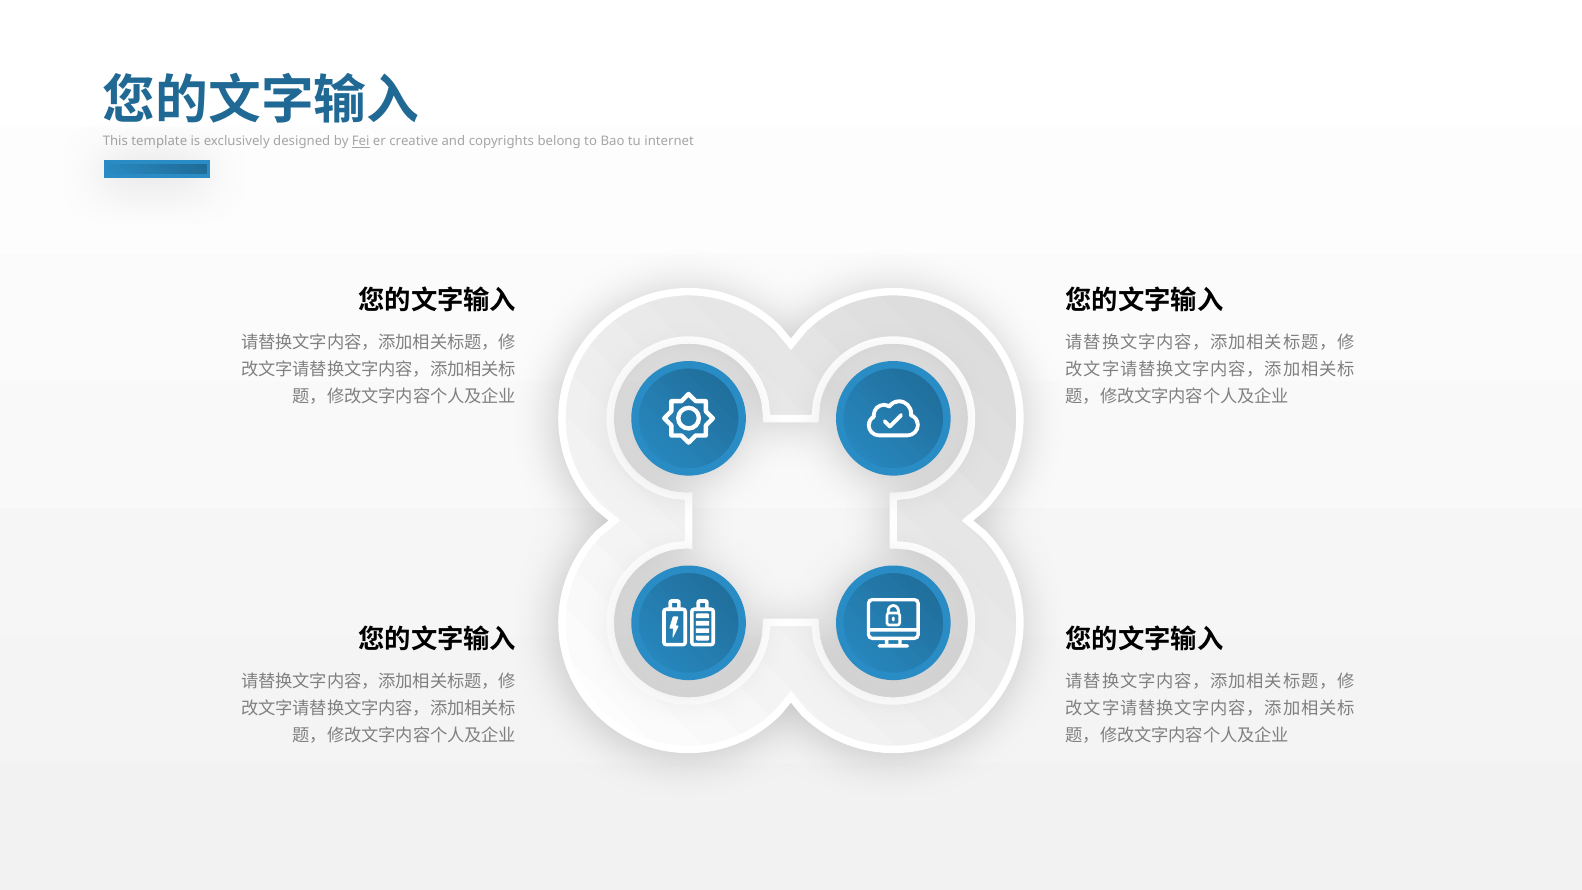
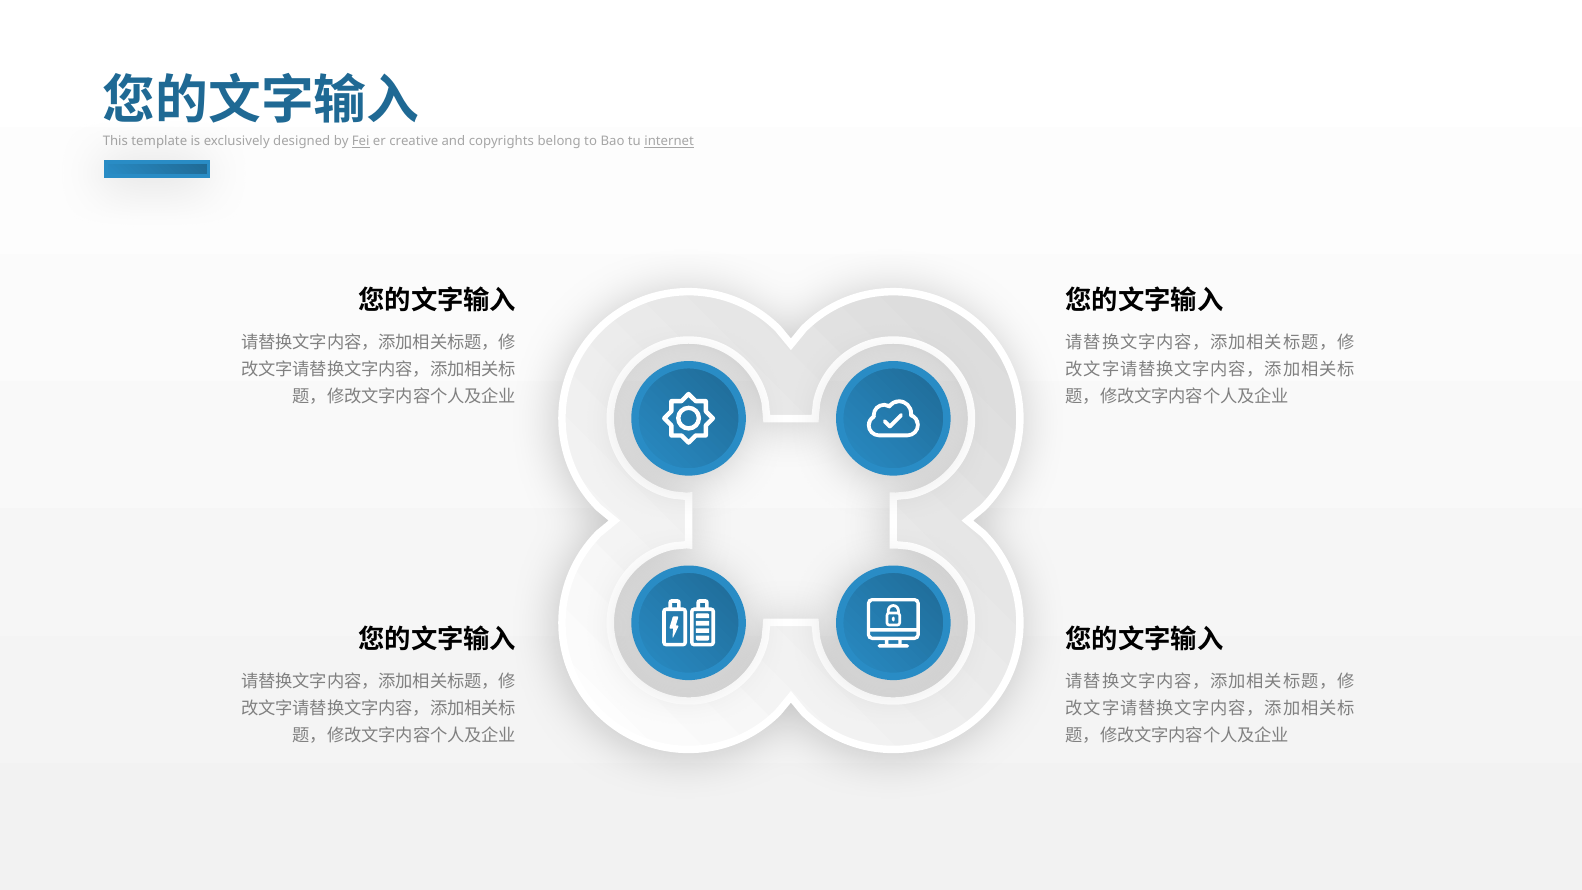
internet underline: none -> present (669, 141)
